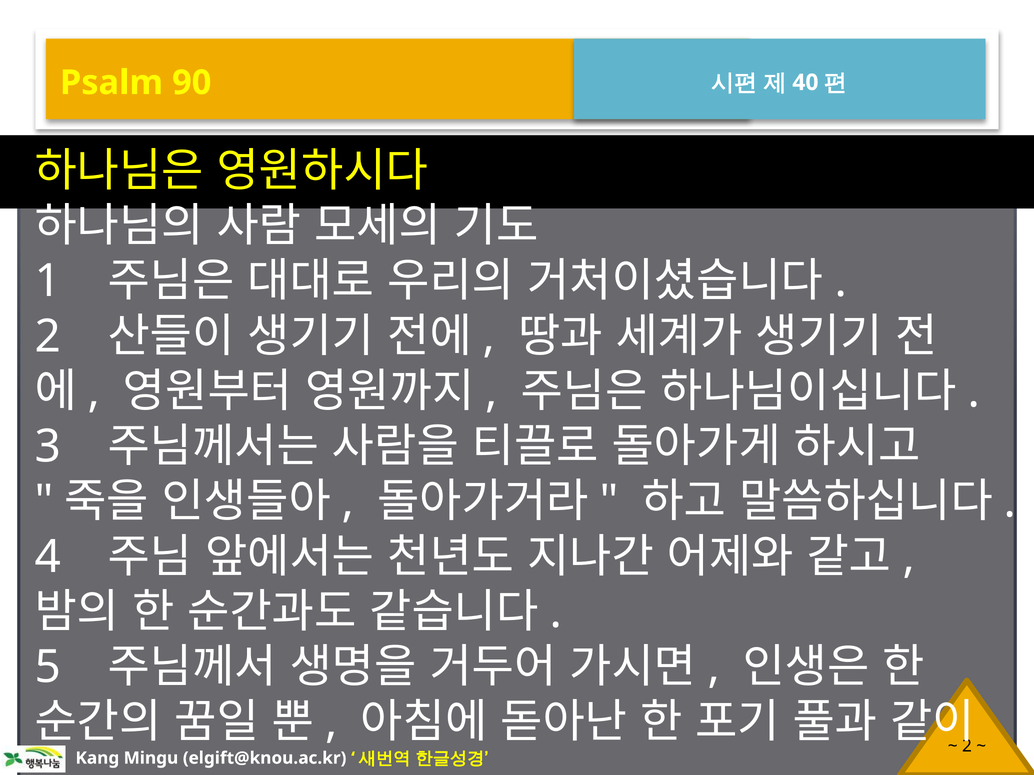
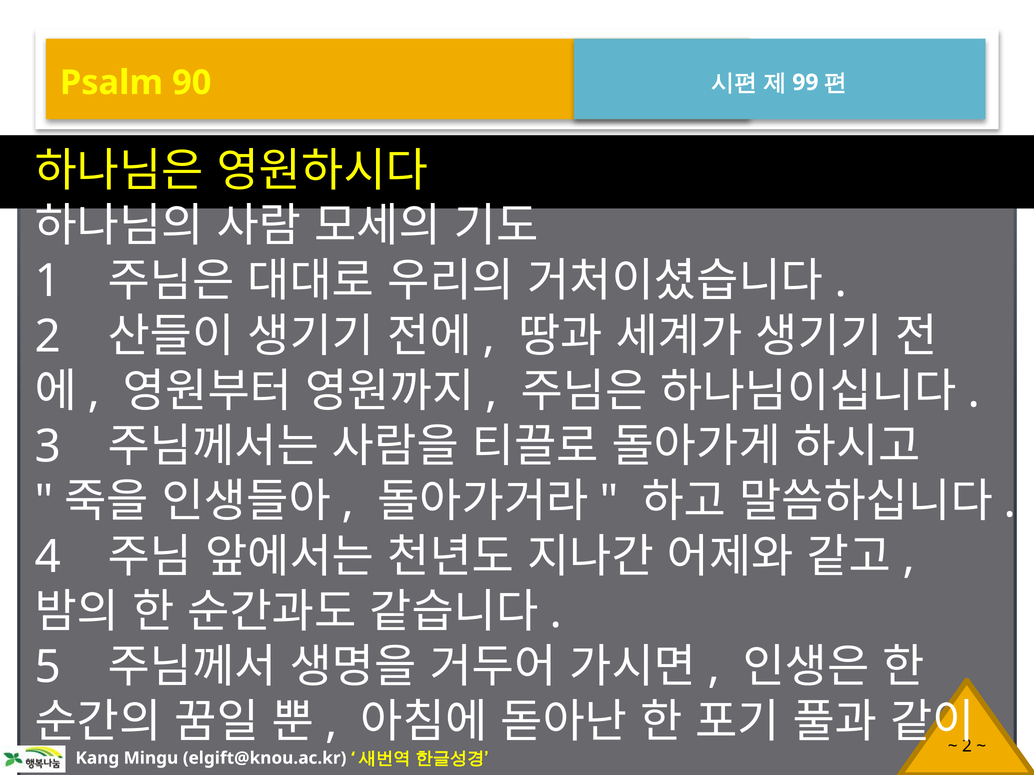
40: 40 -> 99 (805, 83)
